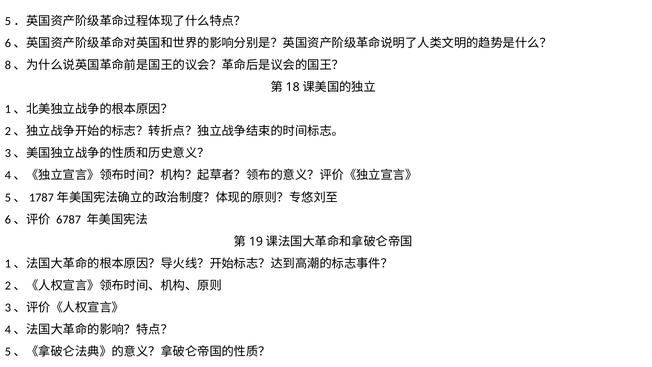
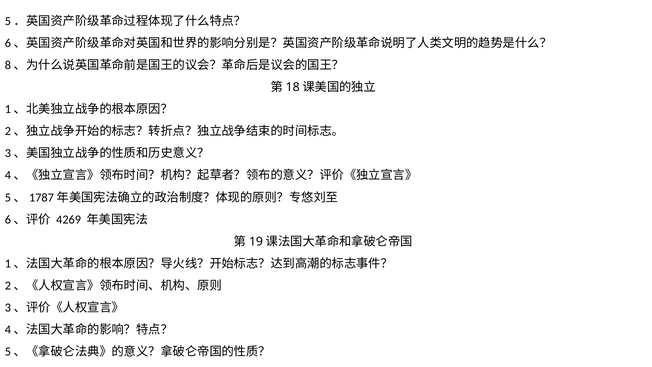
6787: 6787 -> 4269 (69, 219)
